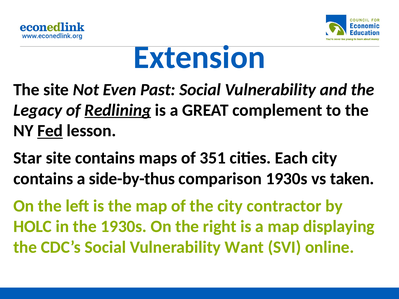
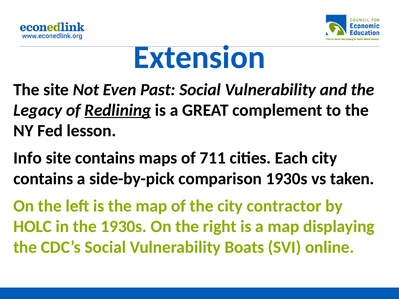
Fed underline: present -> none (50, 131)
Star: Star -> Info (28, 158)
351: 351 -> 711 (213, 158)
side-by-thus: side-by-thus -> side-by-pick (132, 179)
Want: Want -> Boats (244, 247)
